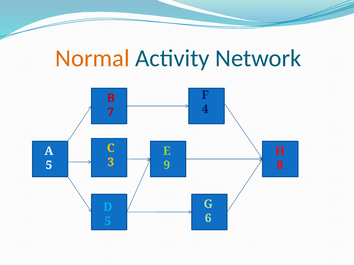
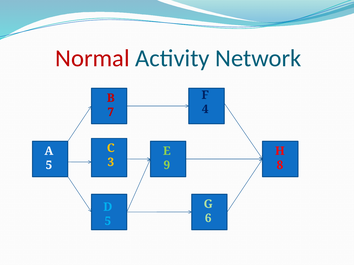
Normal colour: orange -> red (92, 58)
